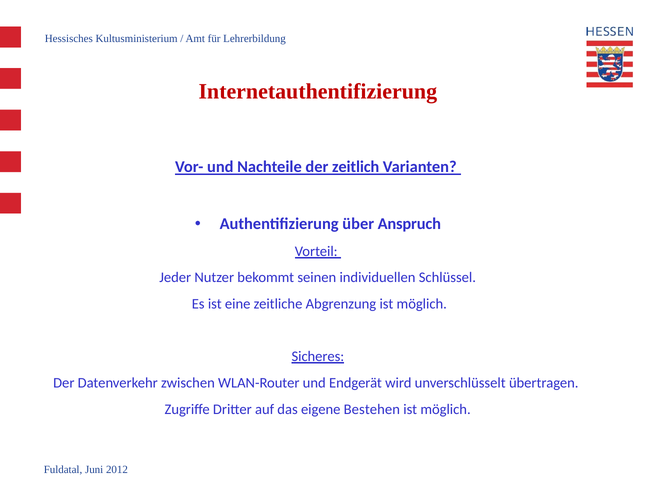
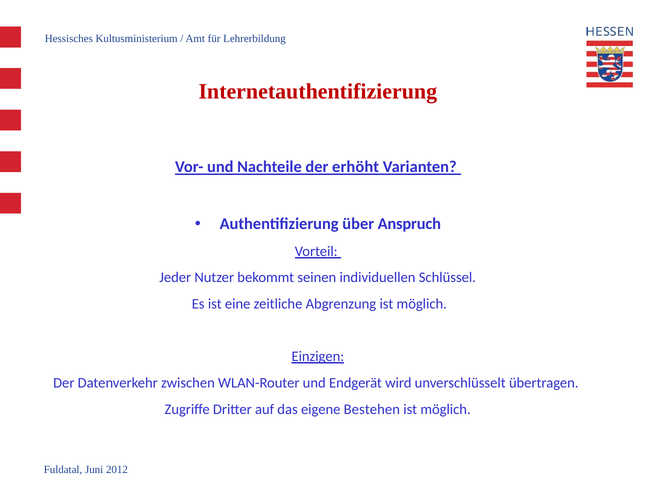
zeitlich: zeitlich -> erhöht (356, 167)
Sicheres: Sicheres -> Einzigen (318, 356)
